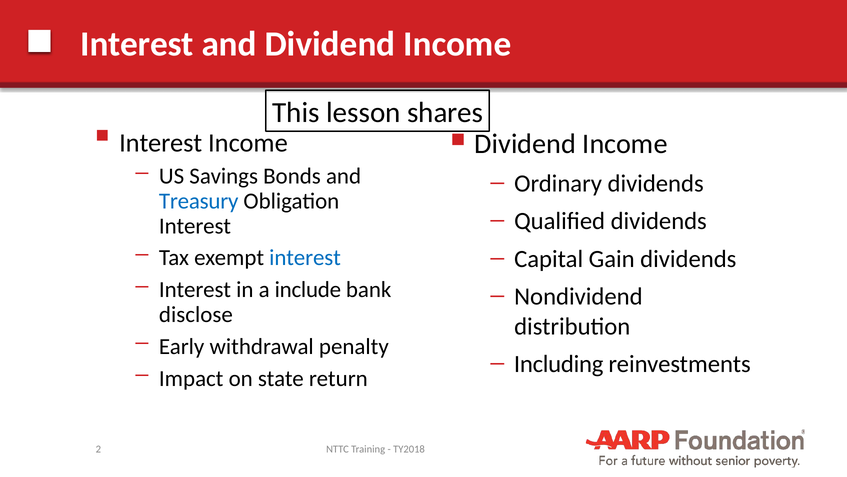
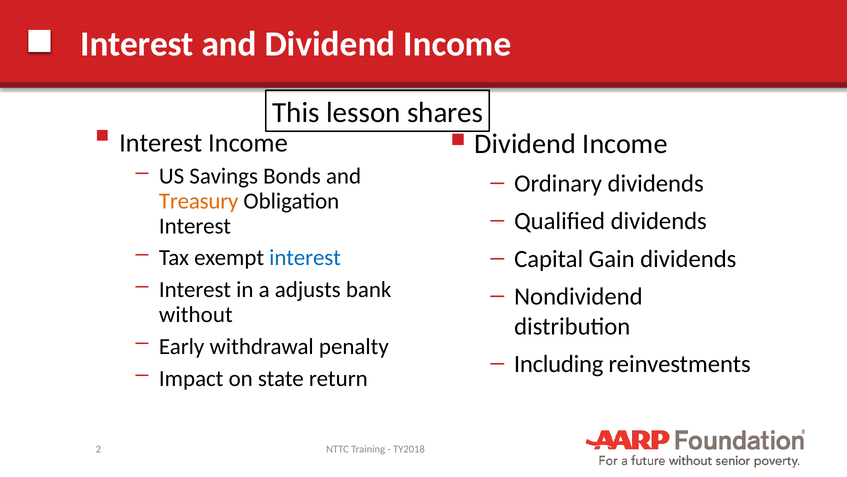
Treasury colour: blue -> orange (199, 201)
include: include -> adjusts (308, 289)
disclose: disclose -> without (196, 314)
